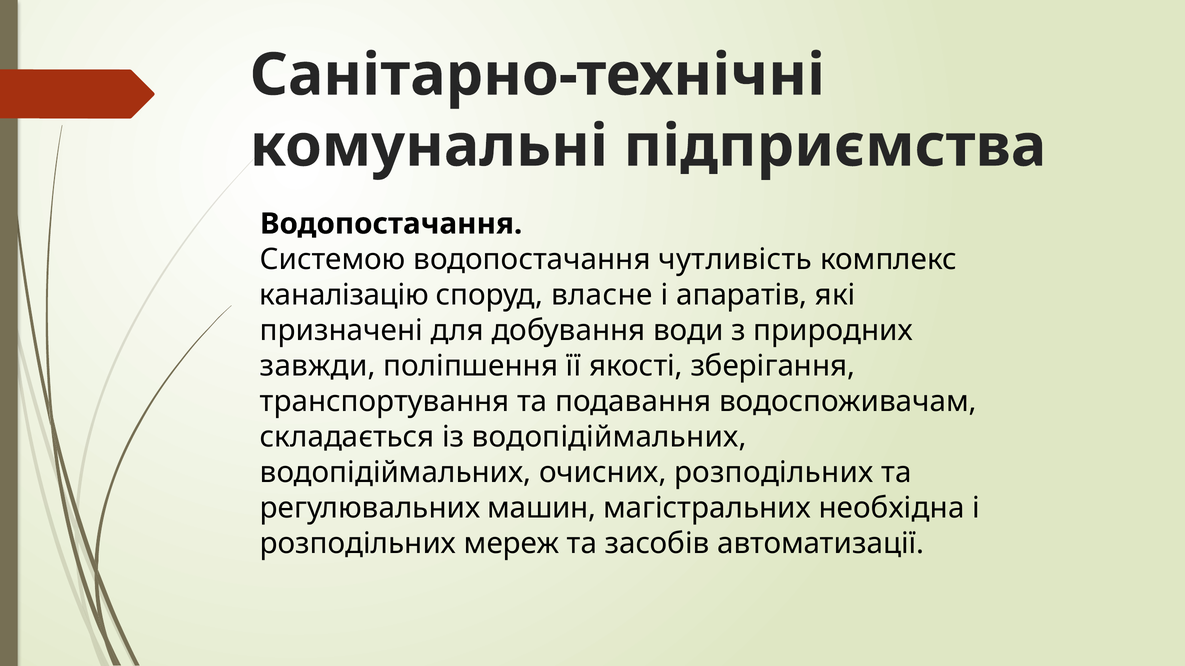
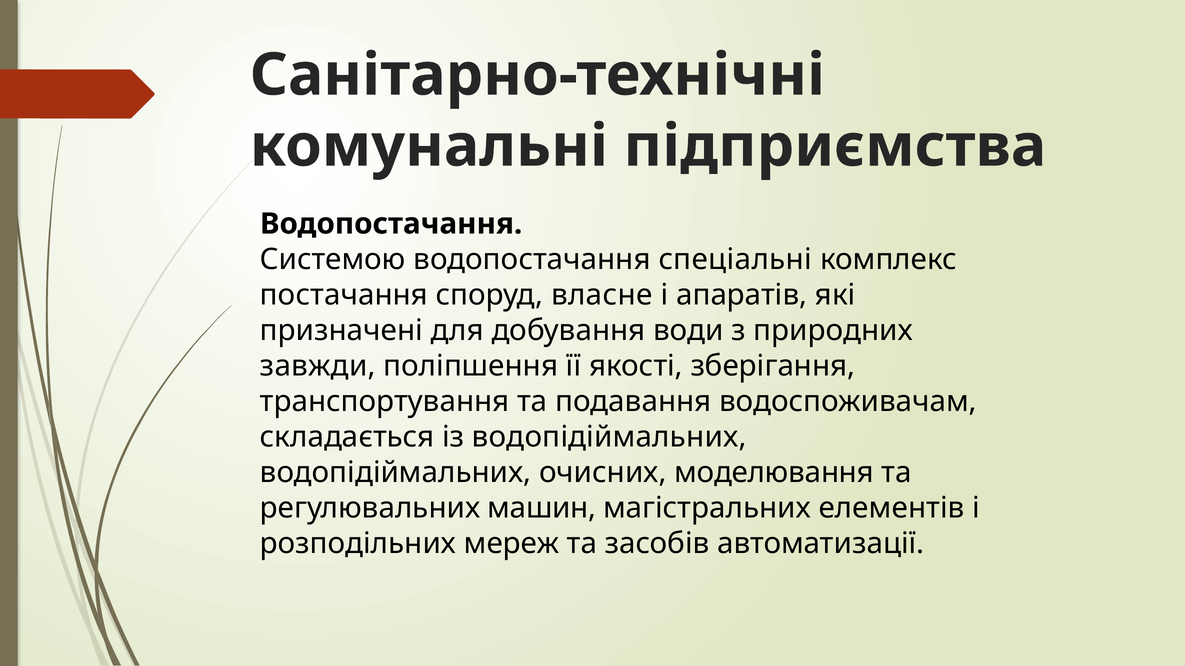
чутливість: чутливість -> спеціальні (735, 260)
каналізацію: каналізацію -> постачання (344, 295)
очисних розподільних: розподільних -> моделювання (774, 473)
необхідна: необхідна -> елементів (892, 508)
